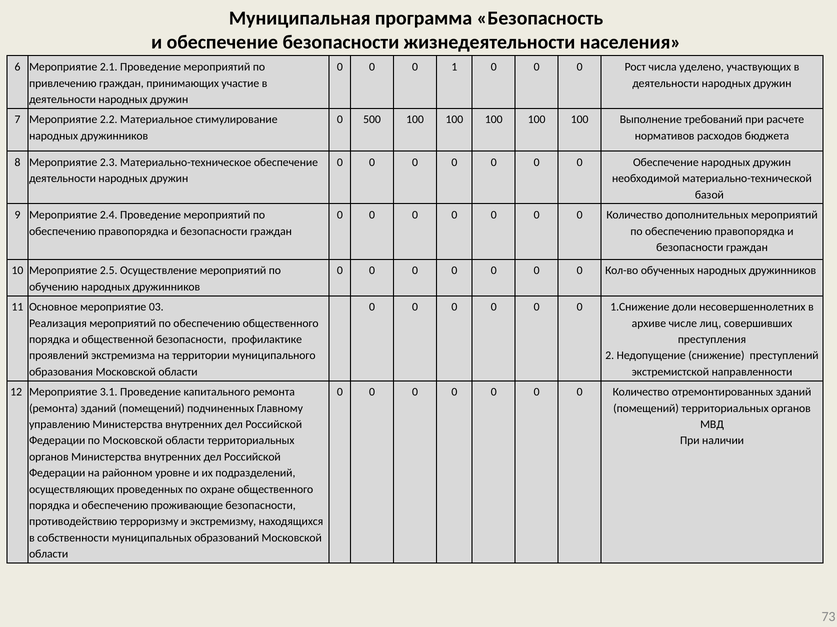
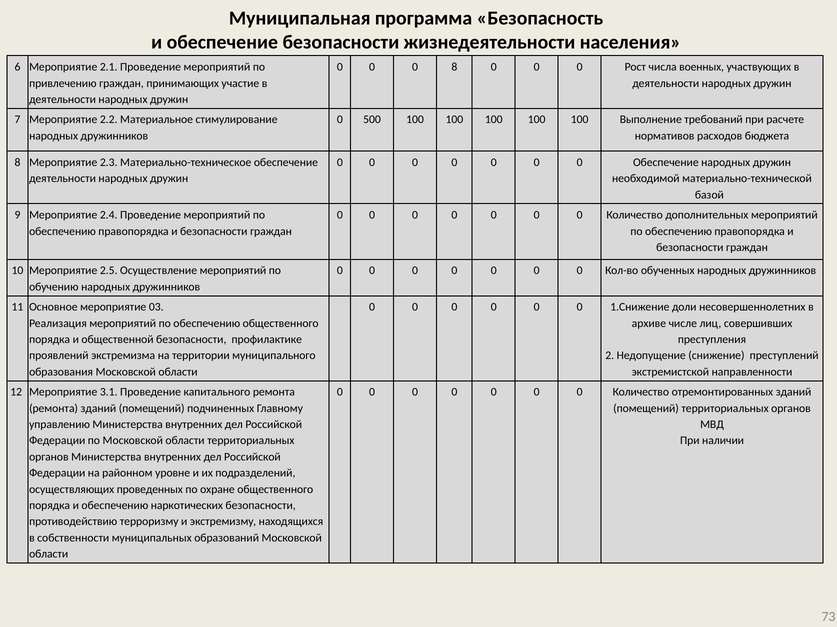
0 1: 1 -> 8 (454, 67)
уделено: уделено -> военных (702, 67)
проживающие: проживающие -> наркотических (187, 506)
